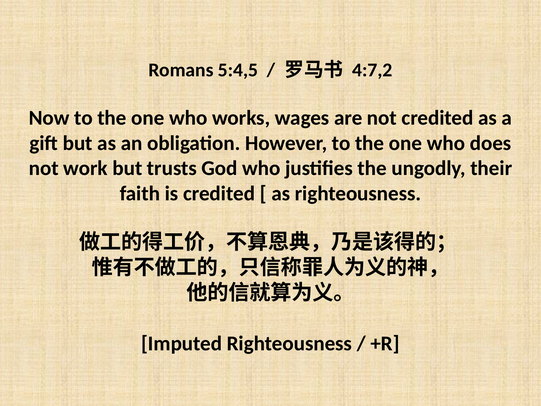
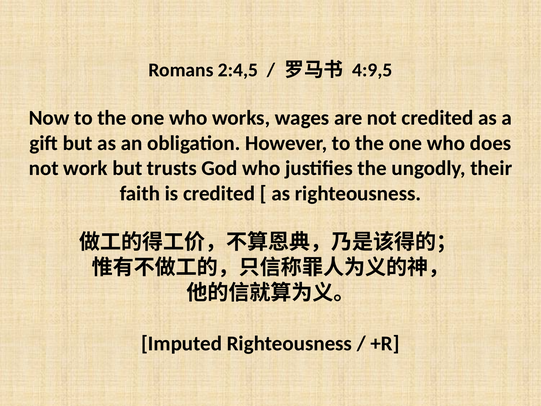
5:4,5: 5:4,5 -> 2:4,5 (238, 70)
4:7,2: 4:7,2 -> 4:9,5 (372, 70)
